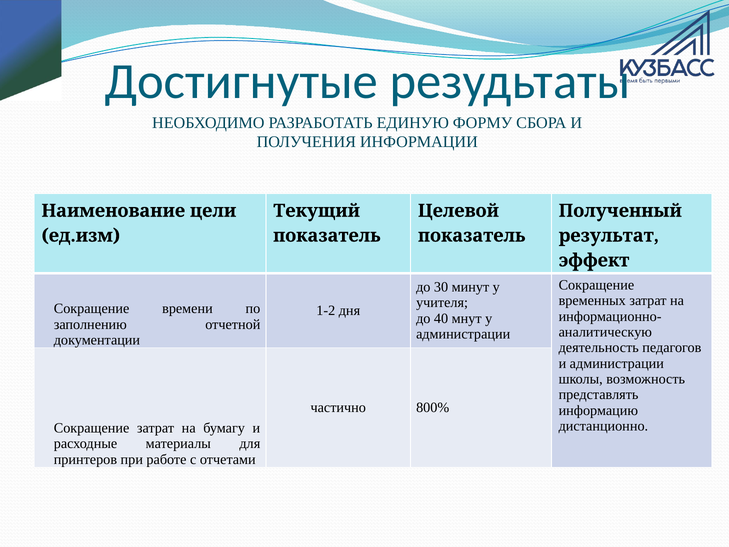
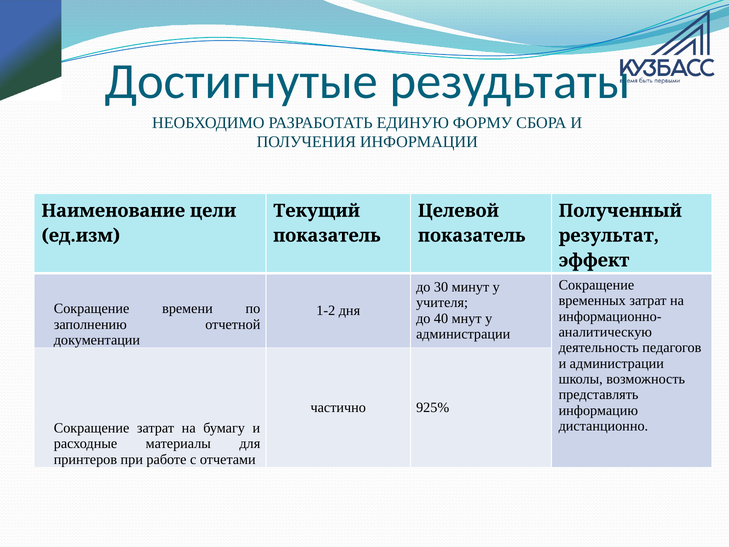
800%: 800% -> 925% (433, 407)
